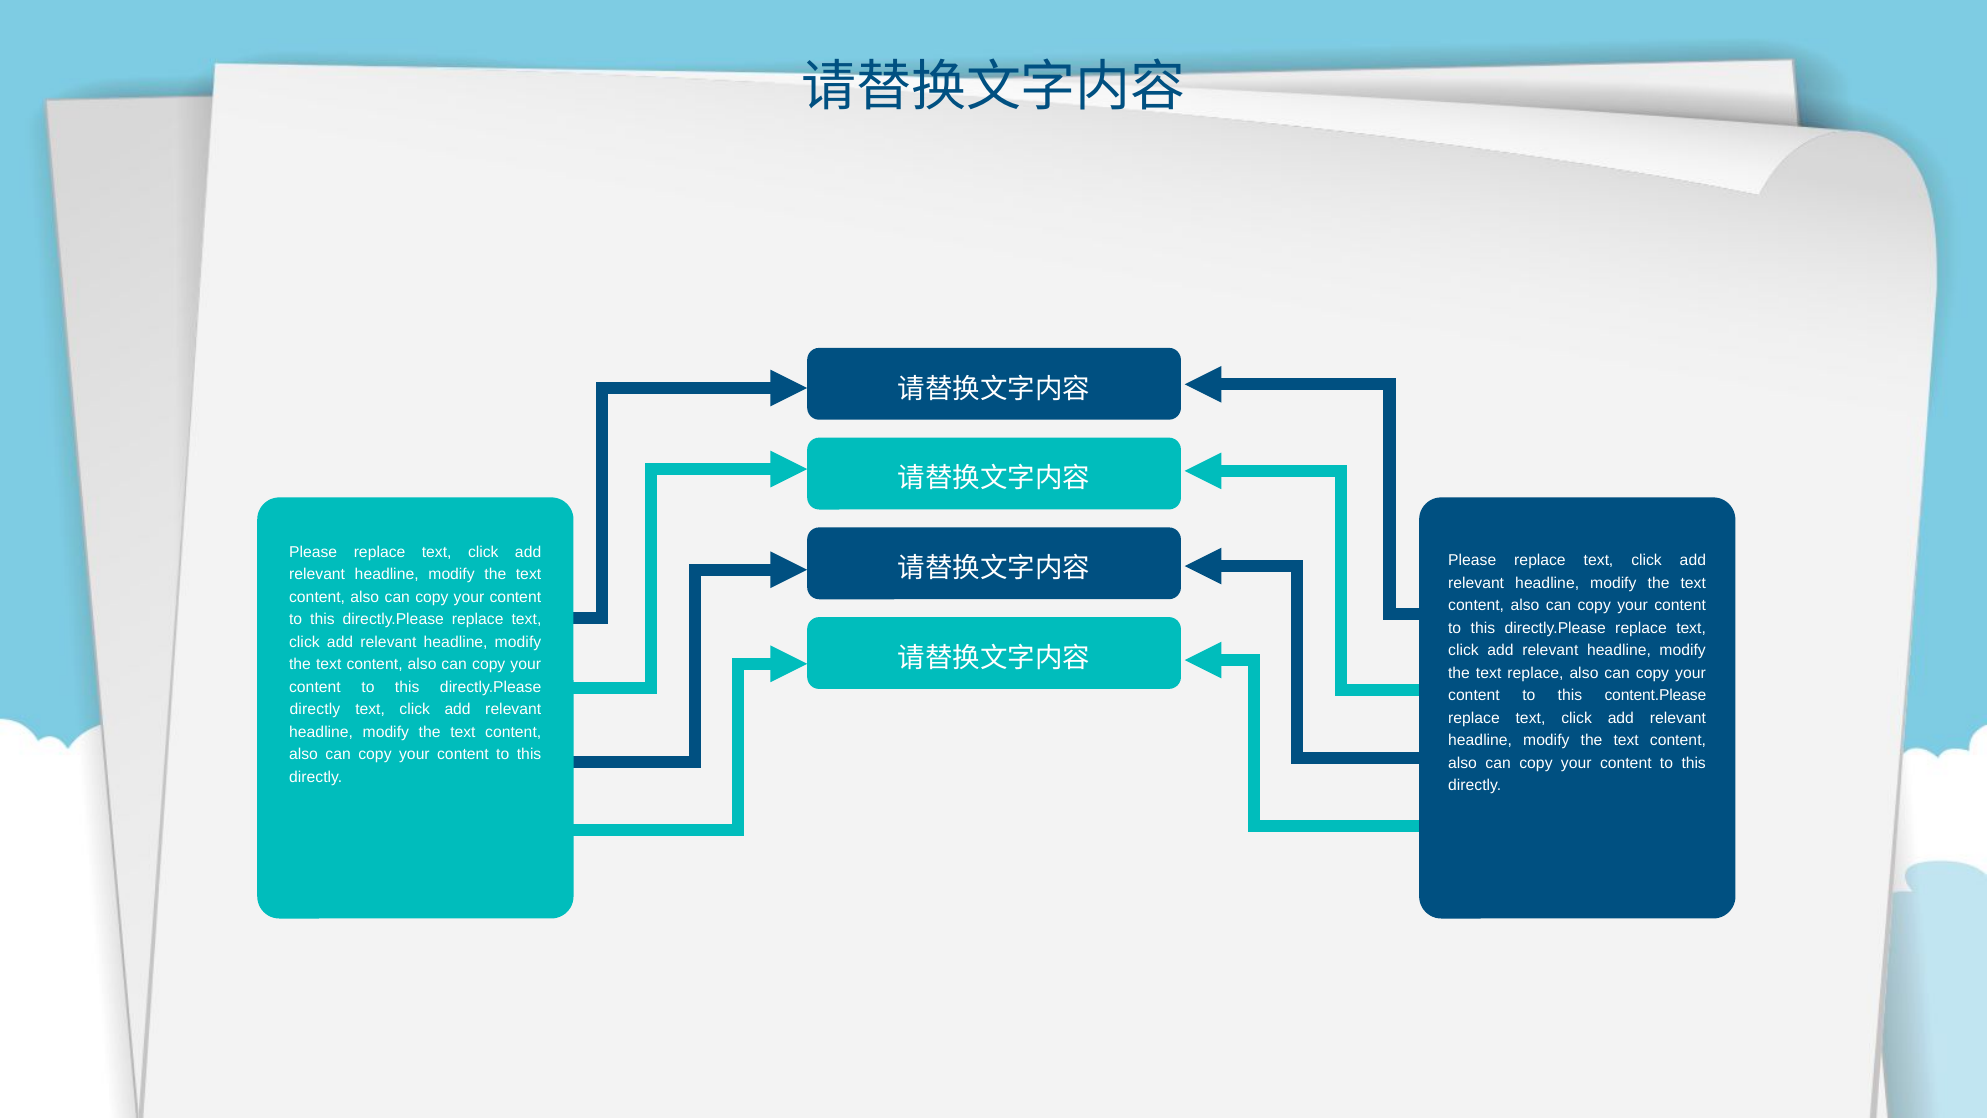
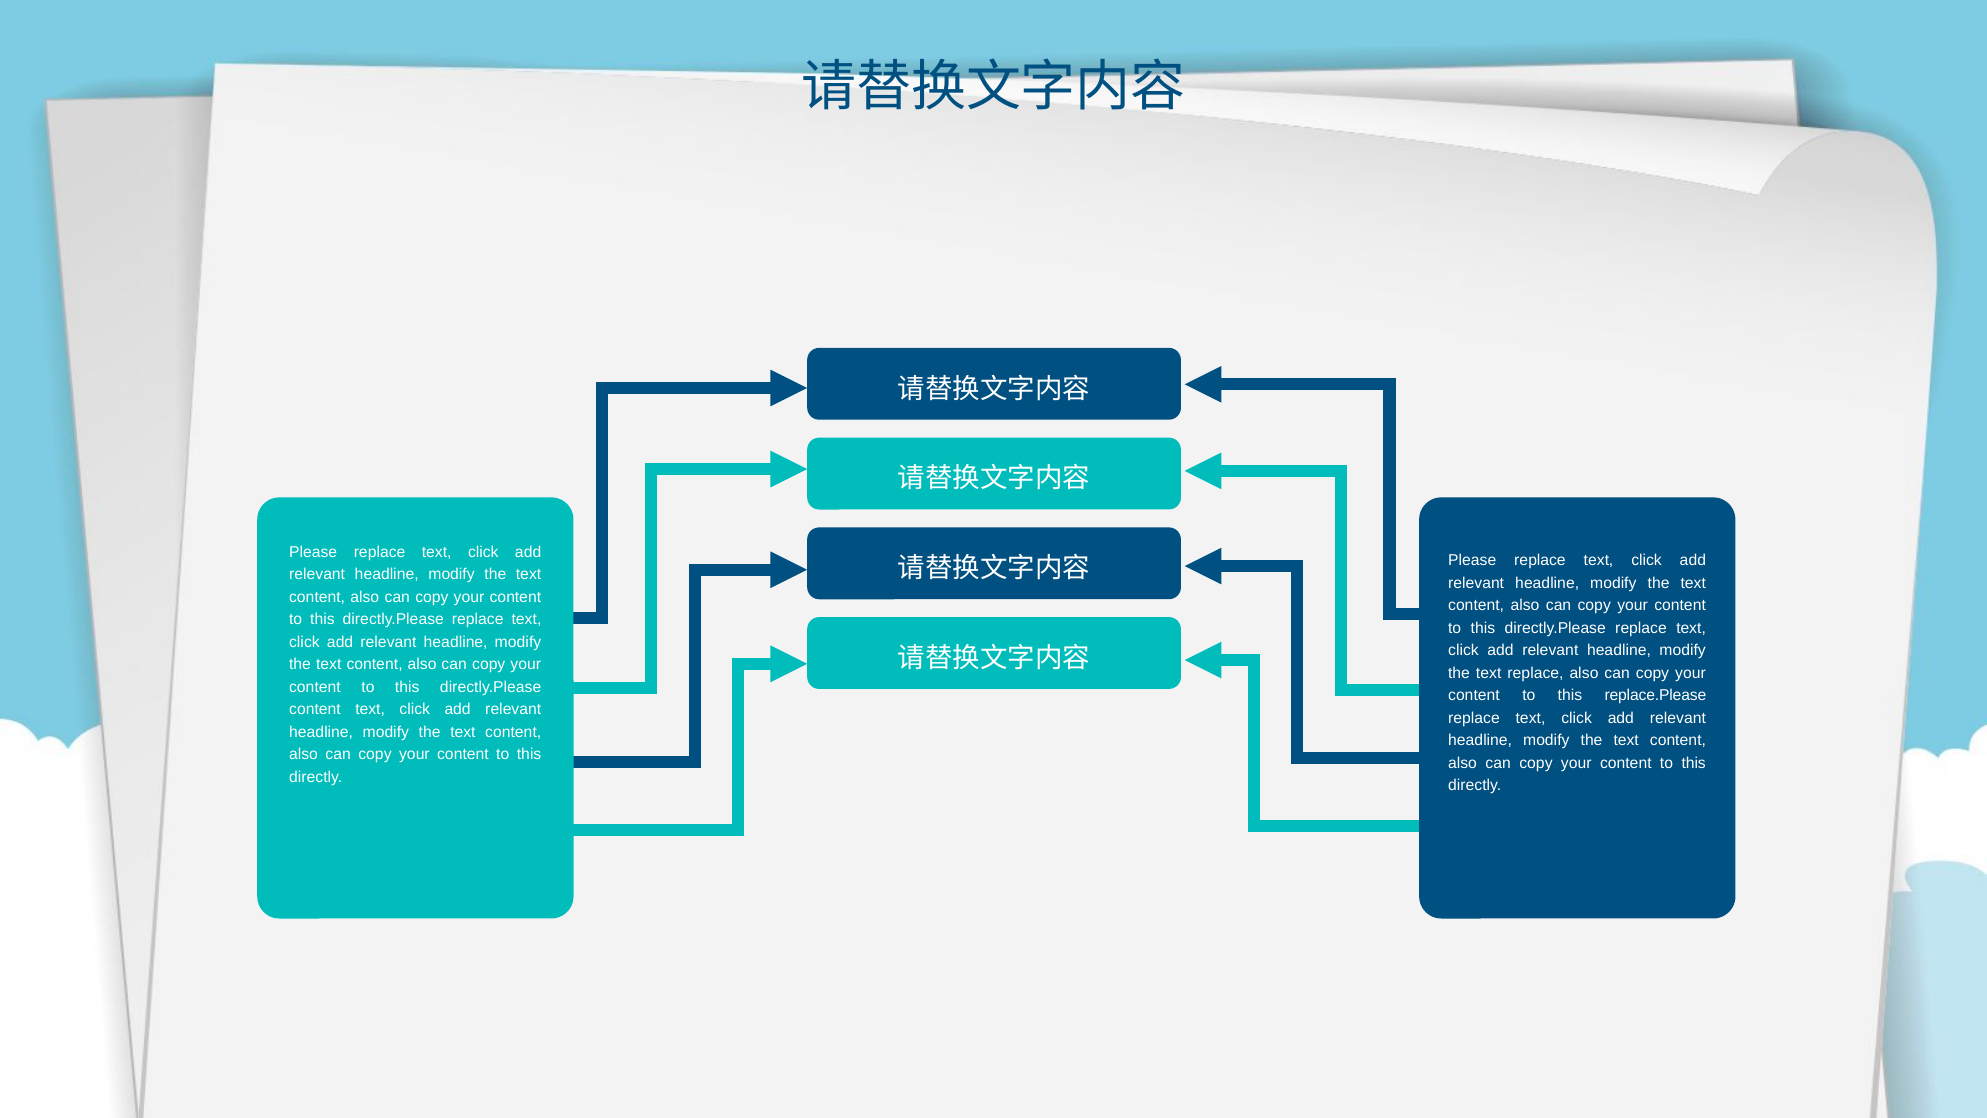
content.Please: content.Please -> replace.Please (1655, 695)
directly: directly -> content (315, 709)
